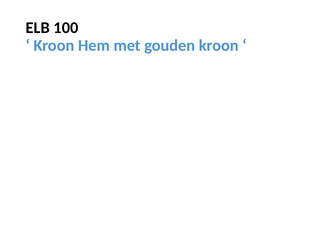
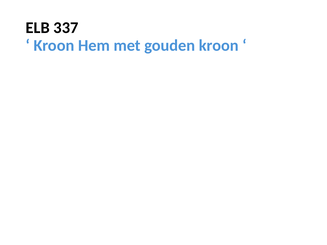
100: 100 -> 337 (66, 28)
